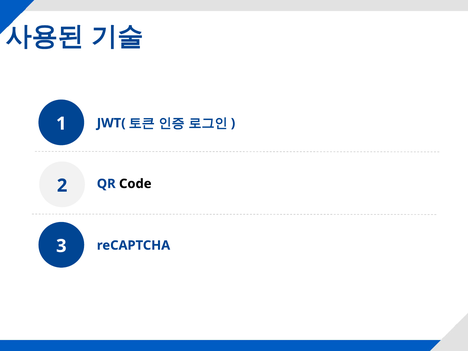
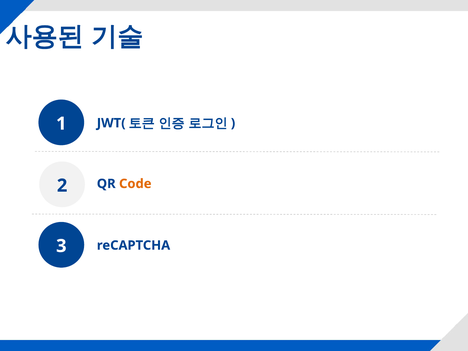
Code colour: black -> orange (135, 184)
